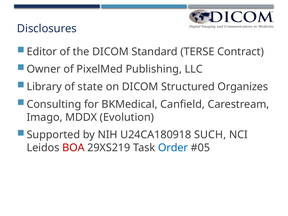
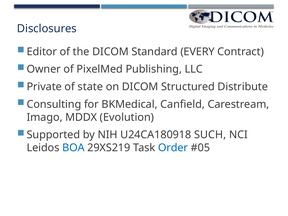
TERSE: TERSE -> EVERY (198, 52)
Library: Library -> Private (44, 87)
Organizes: Organizes -> Distribute (243, 87)
BOA colour: red -> blue (73, 148)
